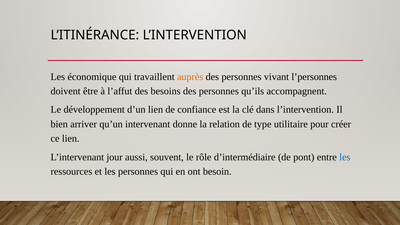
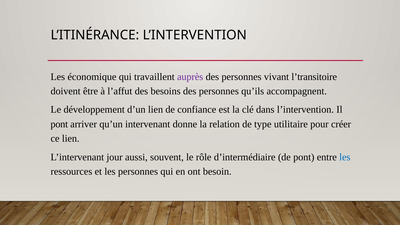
auprès colour: orange -> purple (190, 77)
l’personnes: l’personnes -> l’transitoire (314, 77)
bien: bien -> pont (59, 124)
